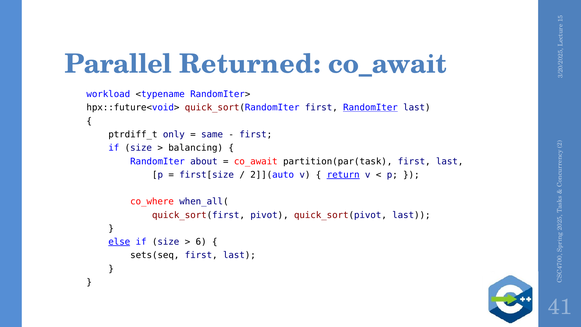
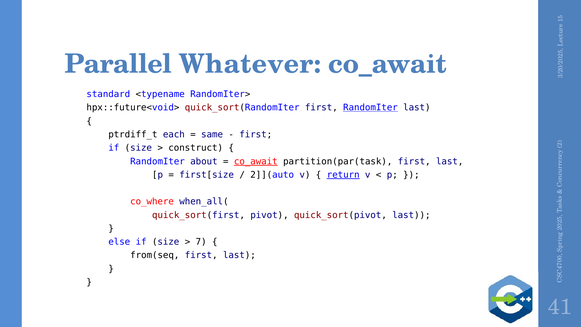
Returned: Returned -> Whatever (250, 64)
workload: workload -> standard (108, 94)
only: only -> each (174, 134)
balancing: balancing -> construct (196, 148)
co_await underline: none -> present (256, 161)
else underline: present -> none (119, 242)
6: 6 -> 7 (201, 242)
sets(seq: sets(seq -> from(seq (155, 255)
